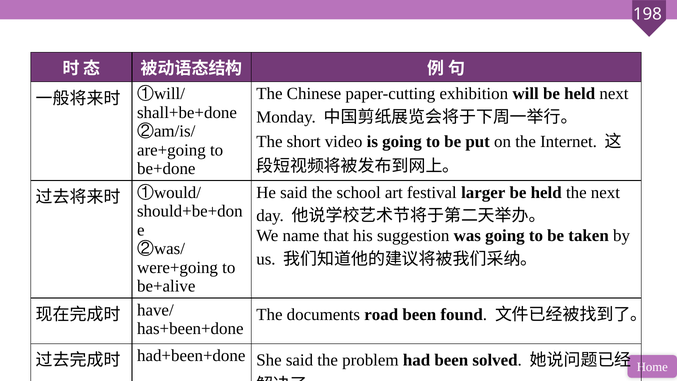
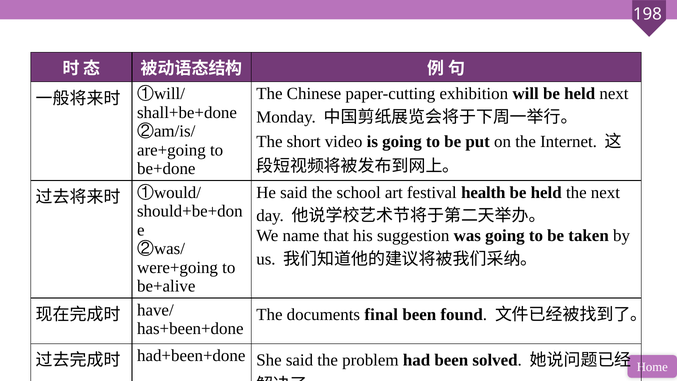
larger: larger -> health (483, 192)
road: road -> final (381, 314)
